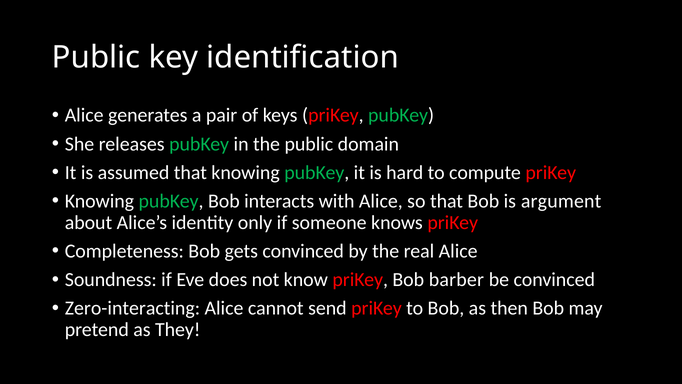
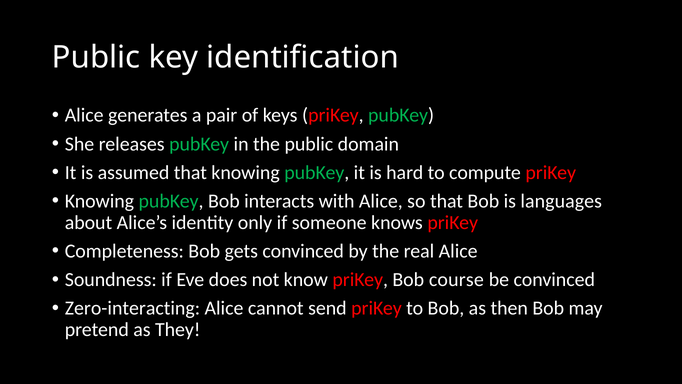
argument: argument -> languages (561, 201)
barber: barber -> course (456, 279)
